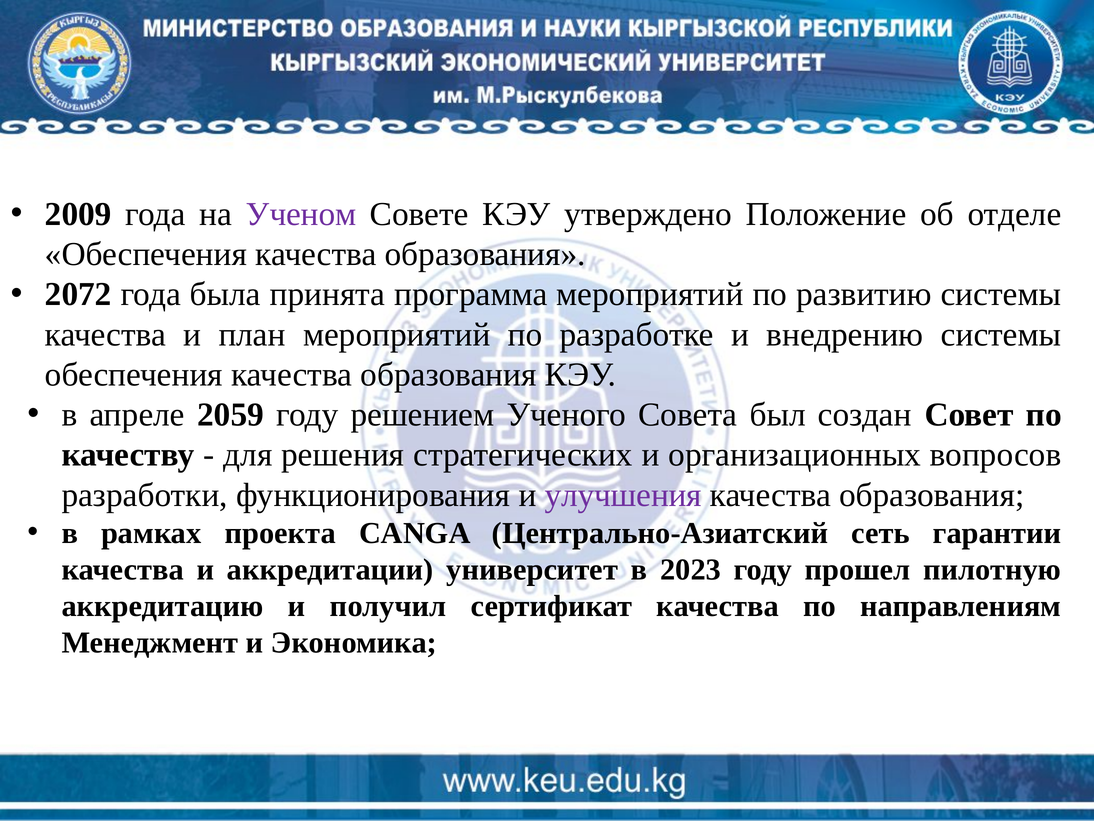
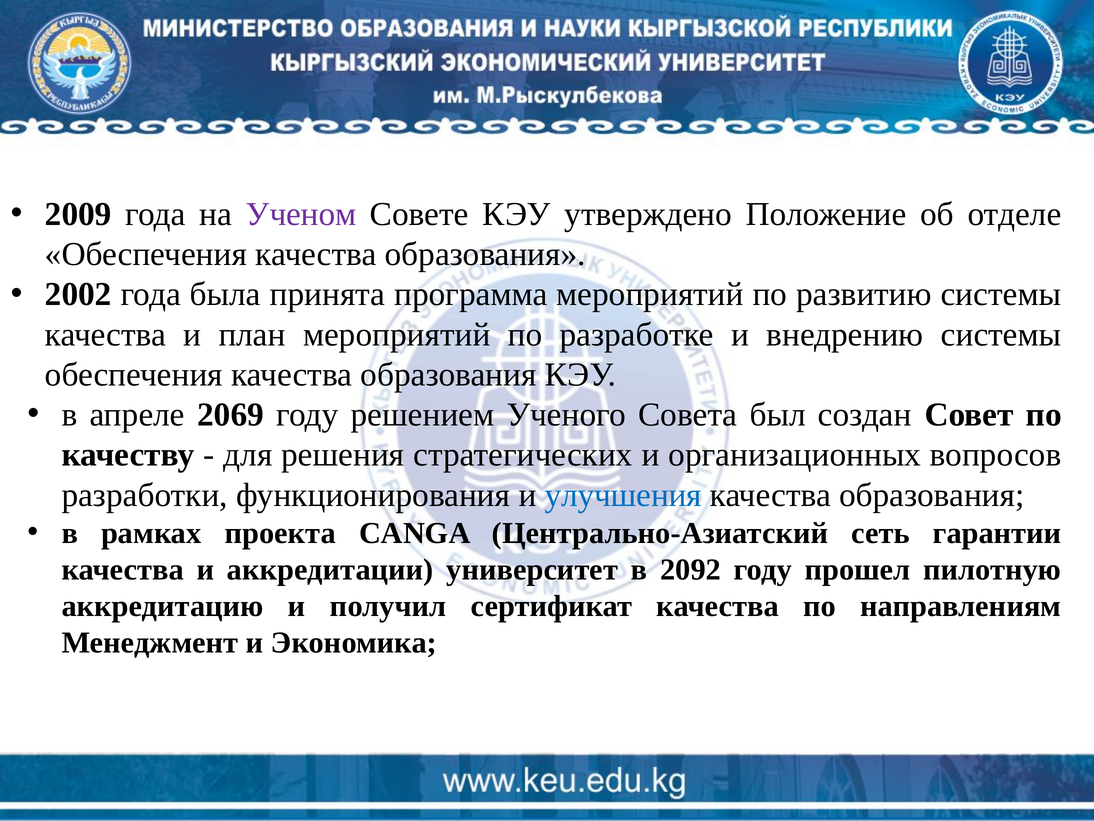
2072: 2072 -> 2002 (78, 294)
2059: 2059 -> 2069 (231, 415)
улучшения colour: purple -> blue (623, 495)
2023: 2023 -> 2092 (690, 569)
